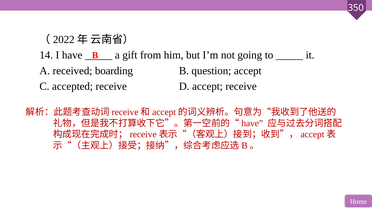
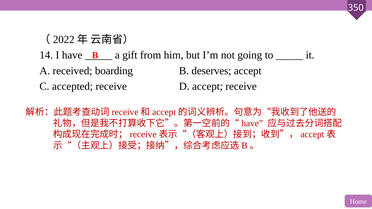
question: question -> deserves (211, 71)
